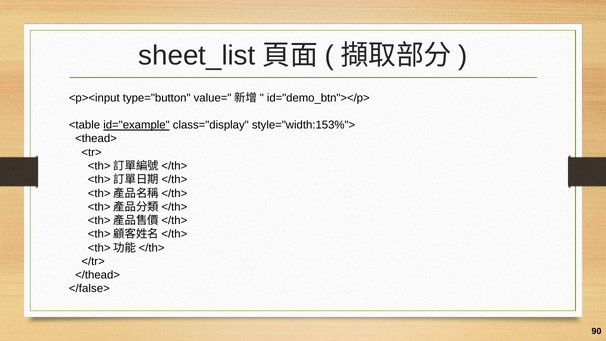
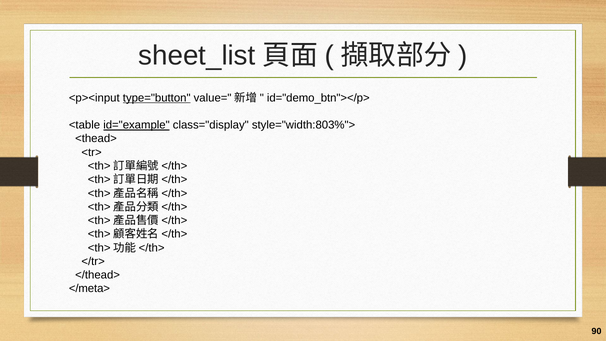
type="button underline: none -> present (157, 98)
style="width:153%">: style="width:153%"> -> style="width:803%"> (304, 125)
</false>: </false> -> </meta> (89, 289)
